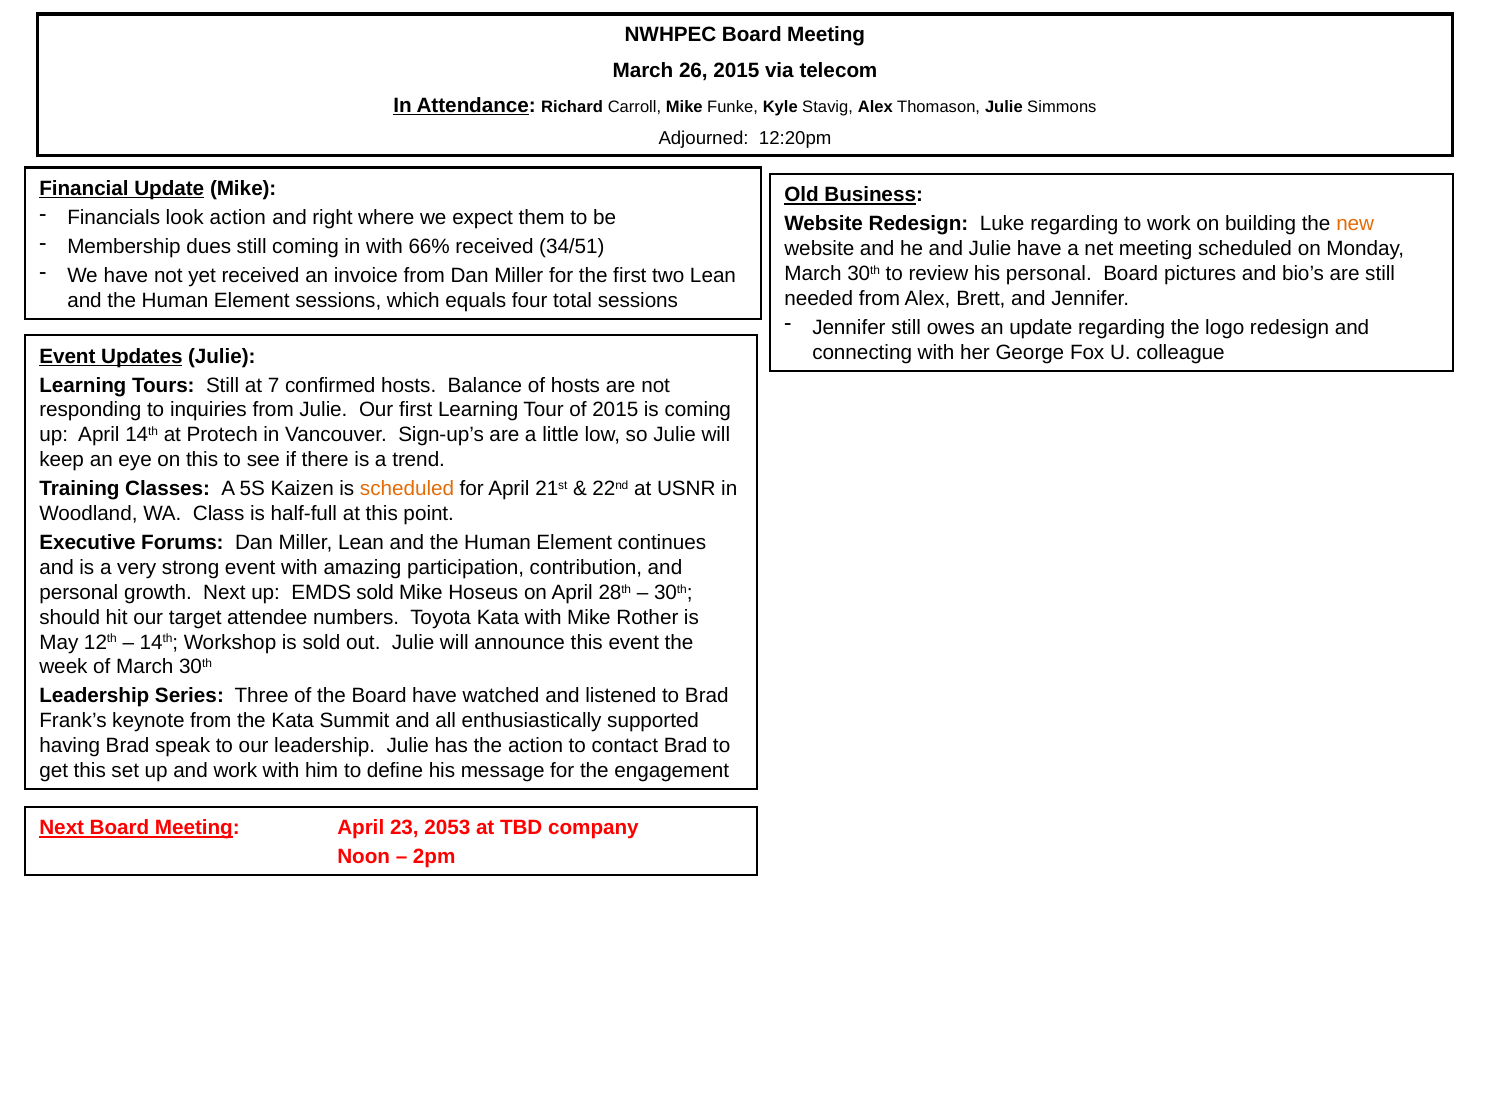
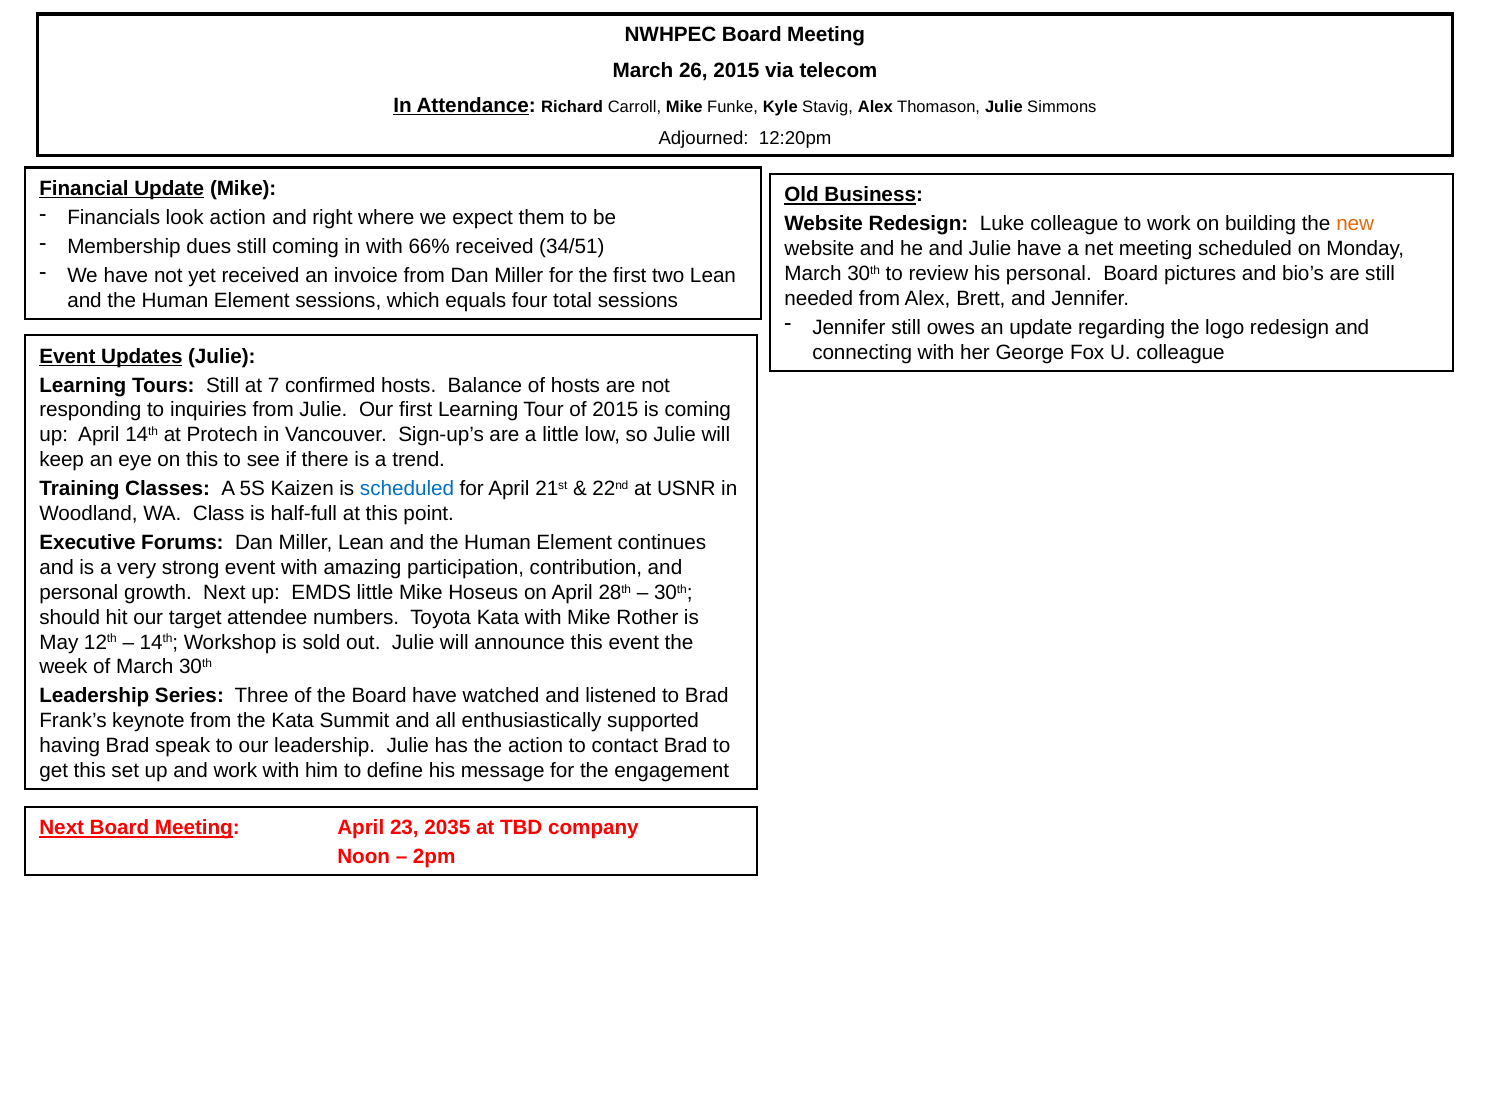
Luke regarding: regarding -> colleague (1074, 224)
scheduled colour: orange -> blue (407, 489)
EMDS sold: sold -> little (375, 593)
2053: 2053 -> 2035 (447, 828)
